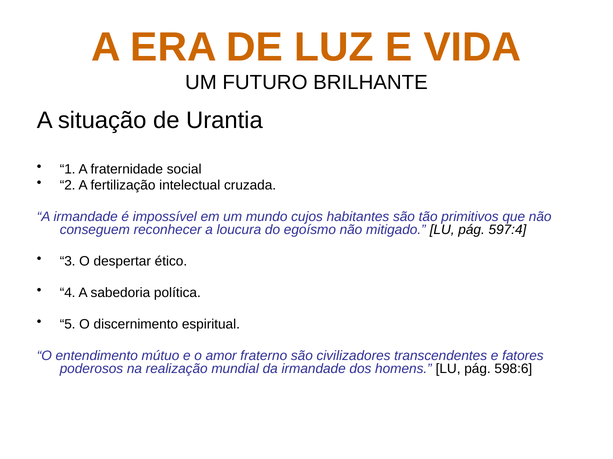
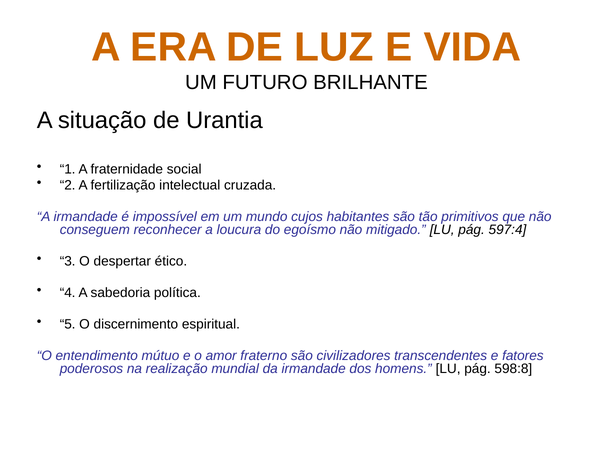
598:6: 598:6 -> 598:8 (513, 370)
